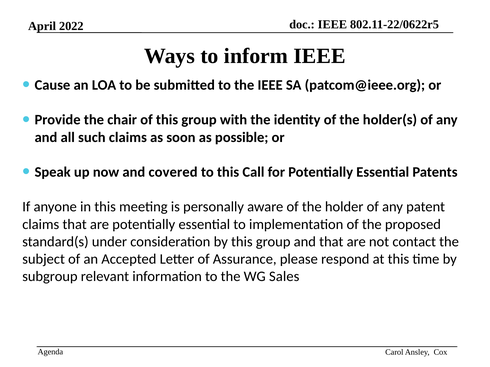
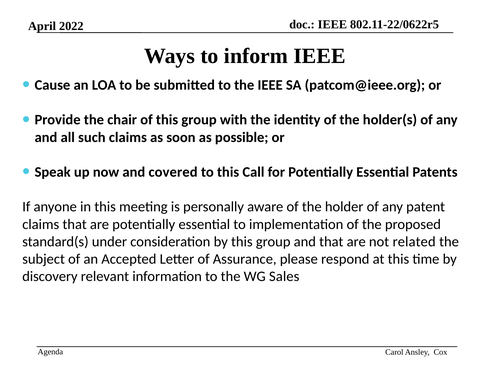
contact: contact -> related (414, 242)
subgroup: subgroup -> discovery (50, 277)
